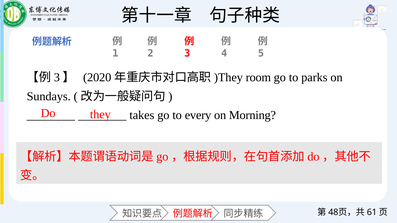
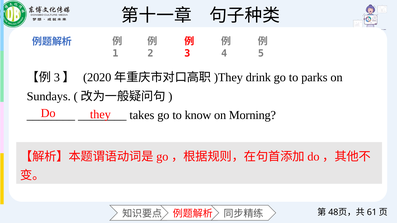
room: room -> drink (258, 78)
every: every -> know (198, 115)
